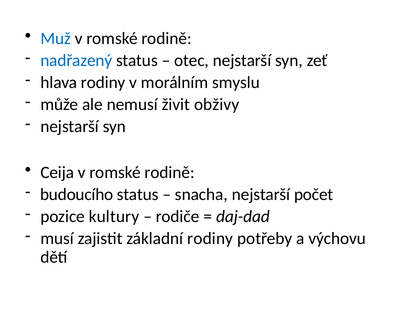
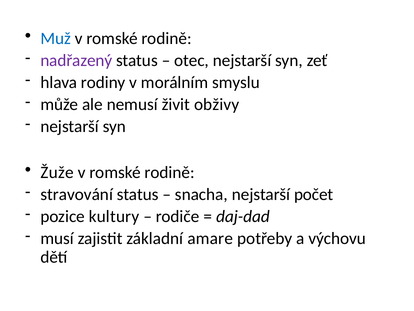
nadřazený colour: blue -> purple (76, 60)
Ceija: Ceija -> Žuže (57, 172)
budoucího: budoucího -> stravování (77, 194)
základní rodiny: rodiny -> amare (210, 238)
